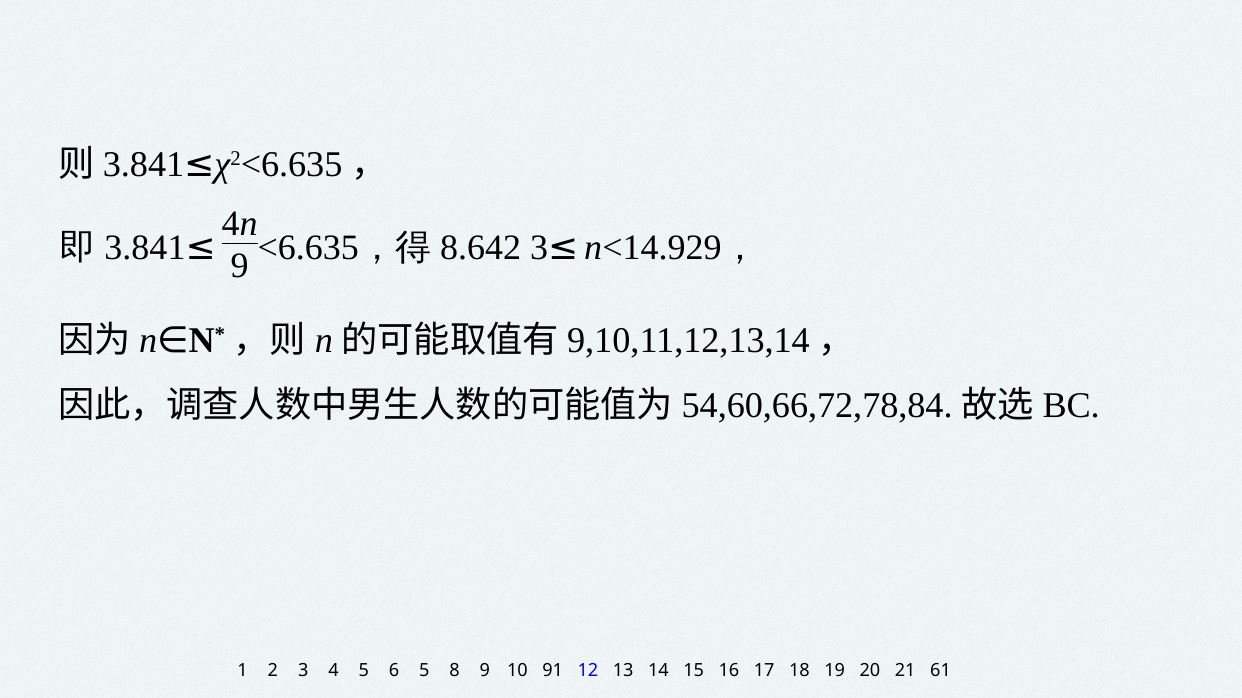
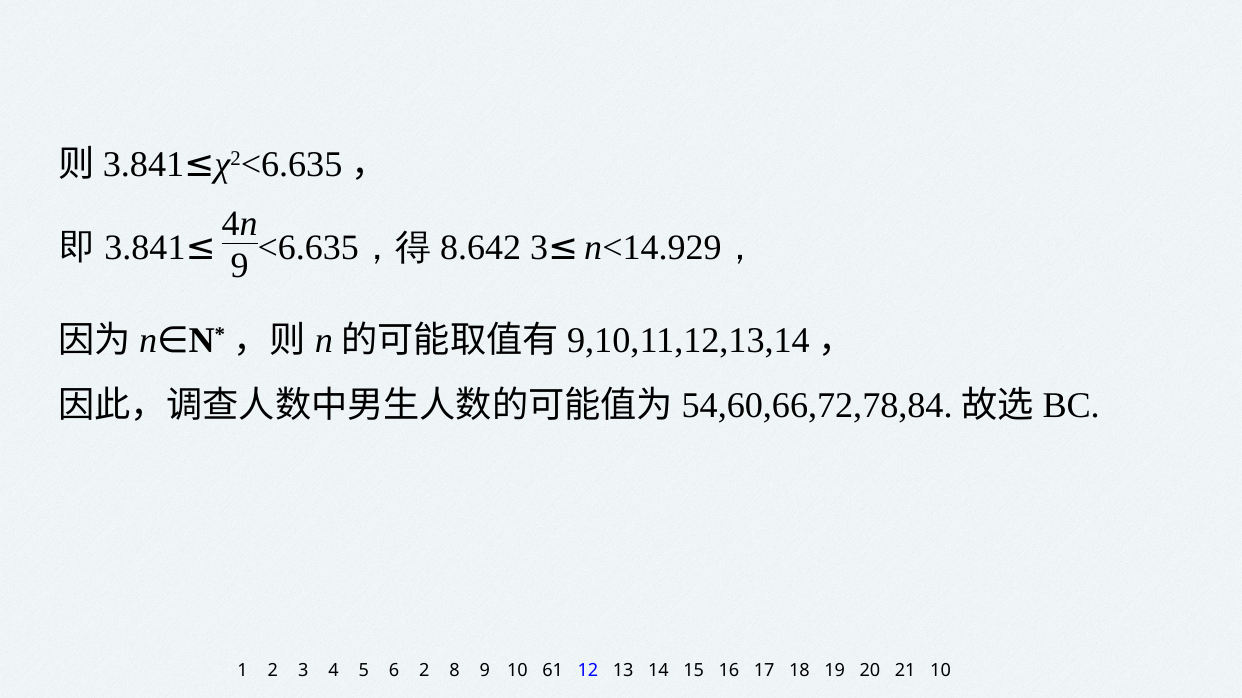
6 5: 5 -> 2 (424, 671)
91: 91 -> 61 (553, 671)
21 61: 61 -> 10 (941, 671)
